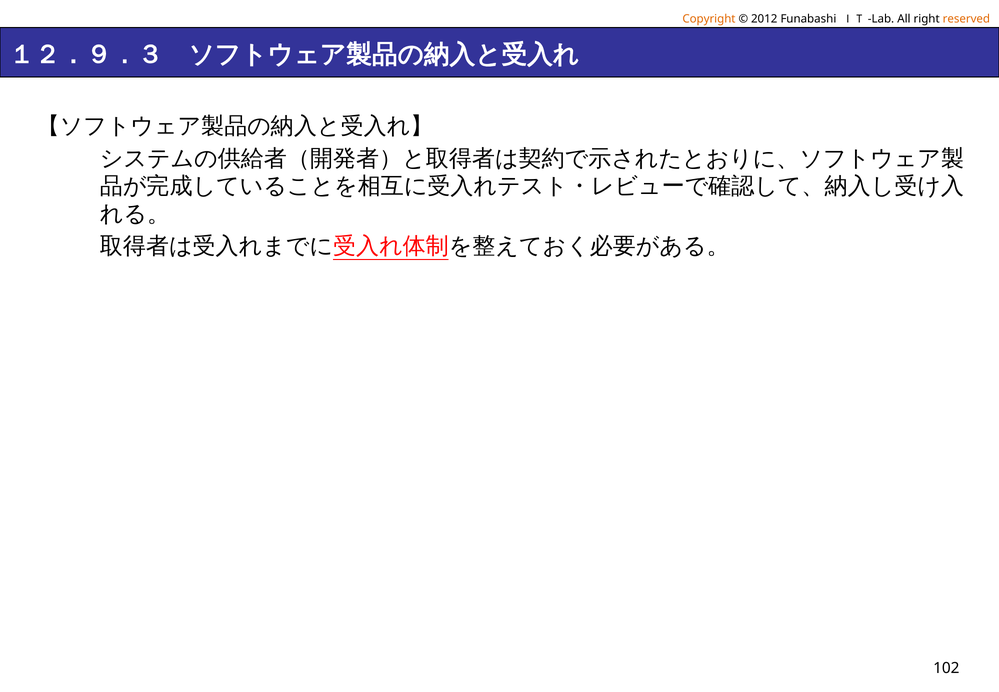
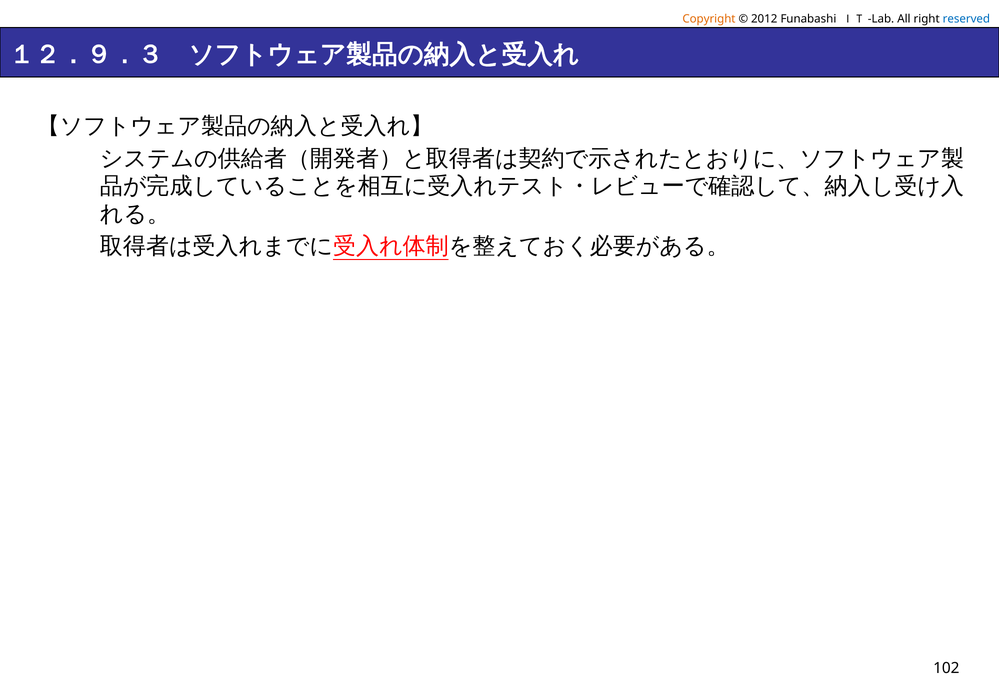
reserved colour: orange -> blue (966, 19)
